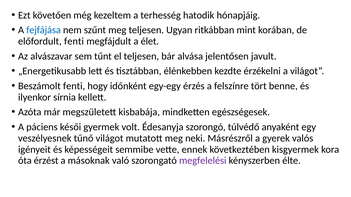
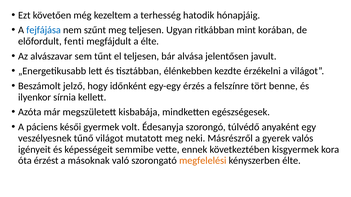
a élet: élet -> élte (150, 41)
Beszámolt fenti: fenti -> jelző (74, 86)
megfelelési colour: purple -> orange (203, 161)
